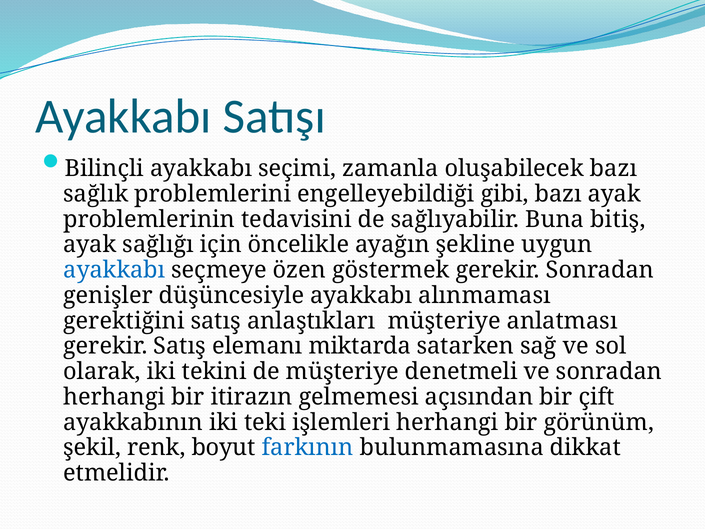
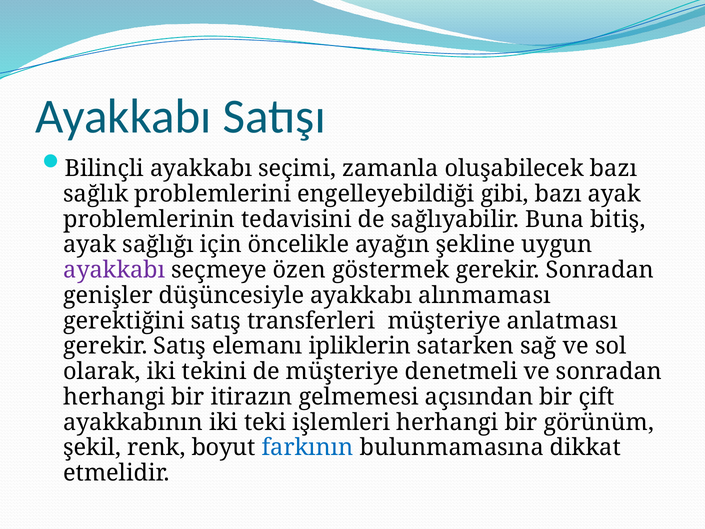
ayakkabı colour: blue -> purple (114, 270)
anlaştıkları: anlaştıkları -> transferleri (311, 321)
miktarda: miktarda -> ipliklerin (360, 346)
